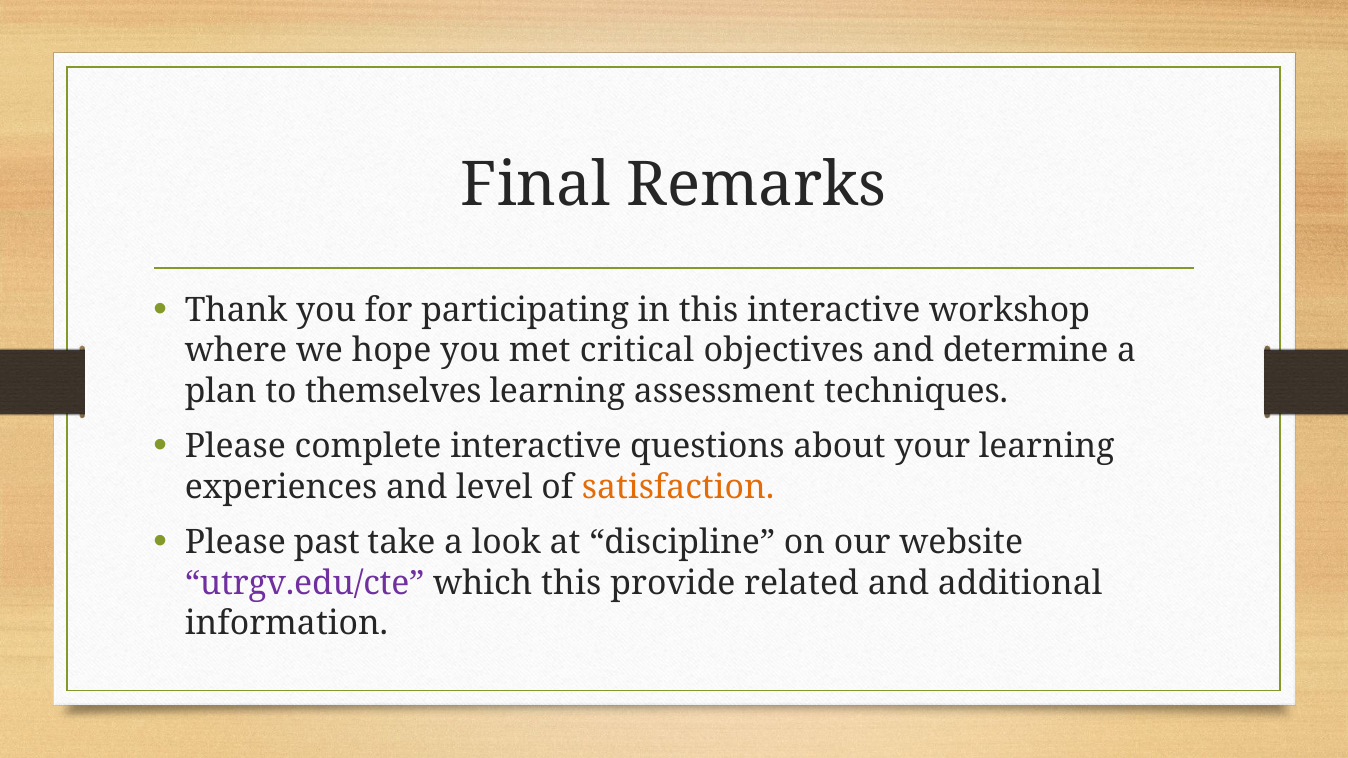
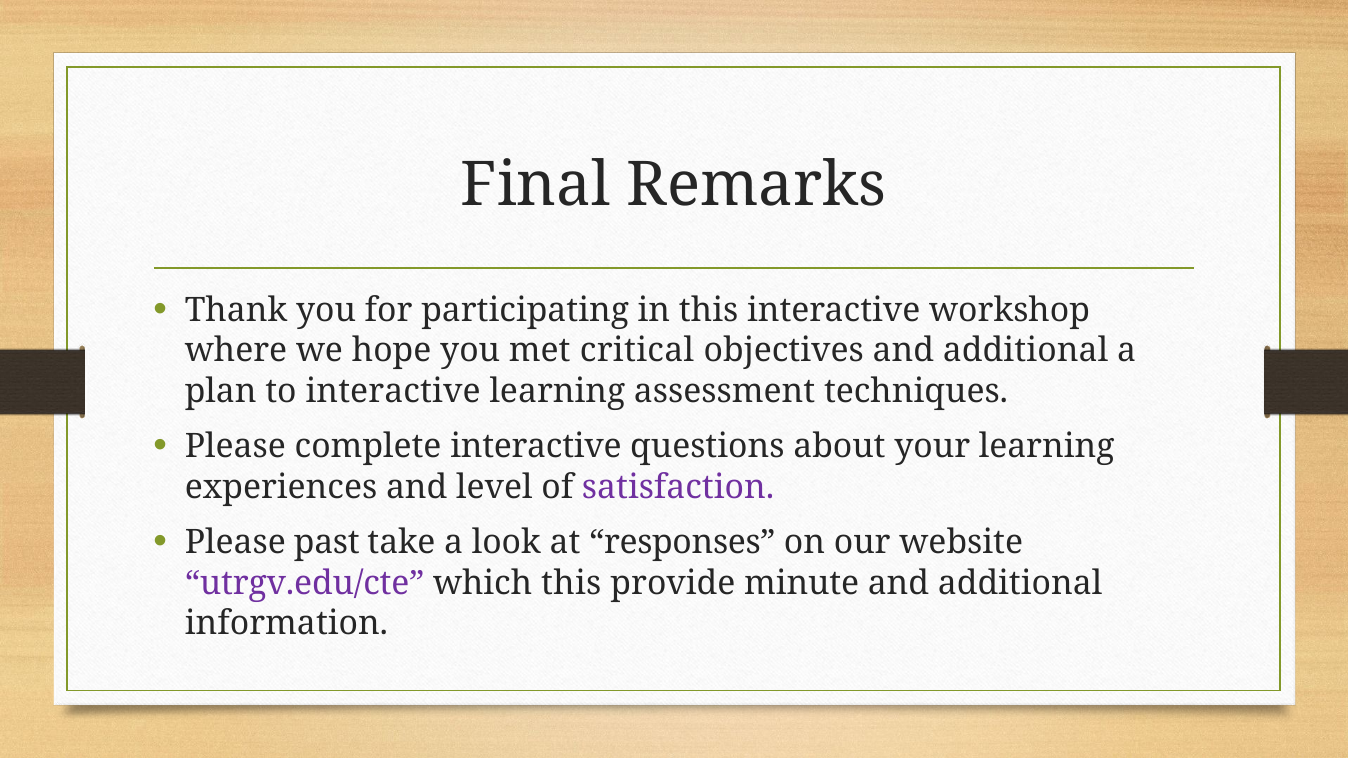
objectives and determine: determine -> additional (1026, 351)
to themselves: themselves -> interactive (393, 391)
satisfaction colour: orange -> purple (678, 487)
discipline: discipline -> responses (682, 543)
related: related -> minute (802, 583)
